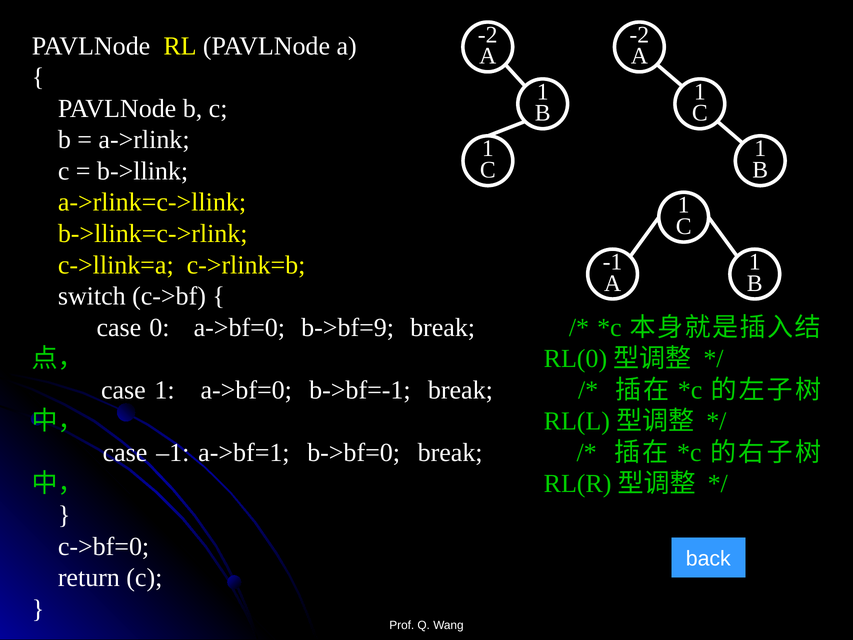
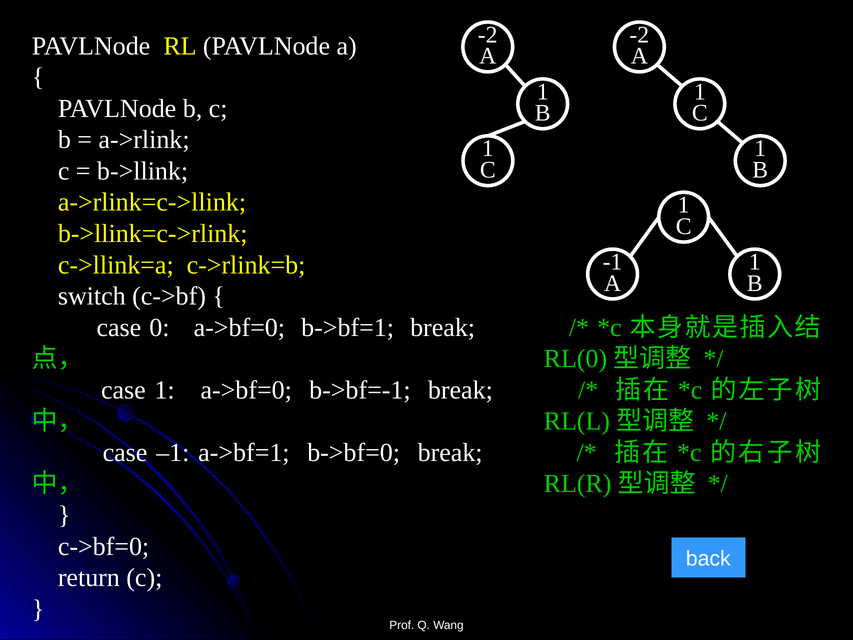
b->bf=9: b->bf=9 -> b->bf=1 (348, 327)
